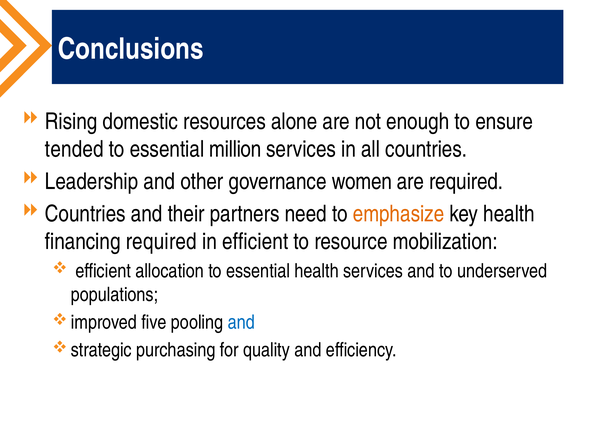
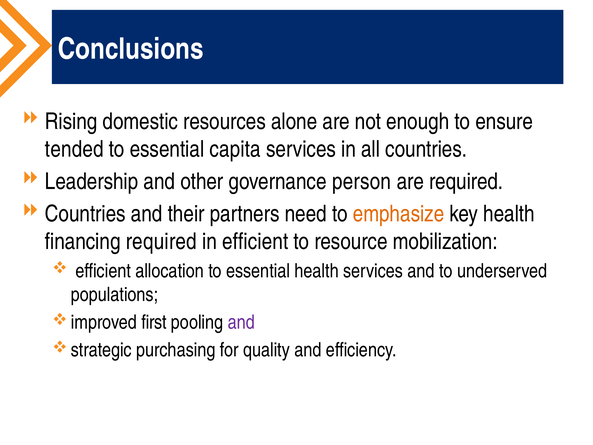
million: million -> capita (235, 149)
women: women -> person (362, 181)
five: five -> first (154, 322)
and colour: blue -> purple (241, 322)
